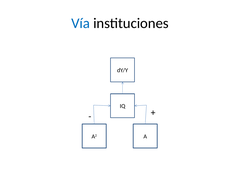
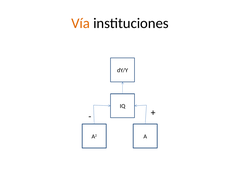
Vía colour: blue -> orange (81, 23)
